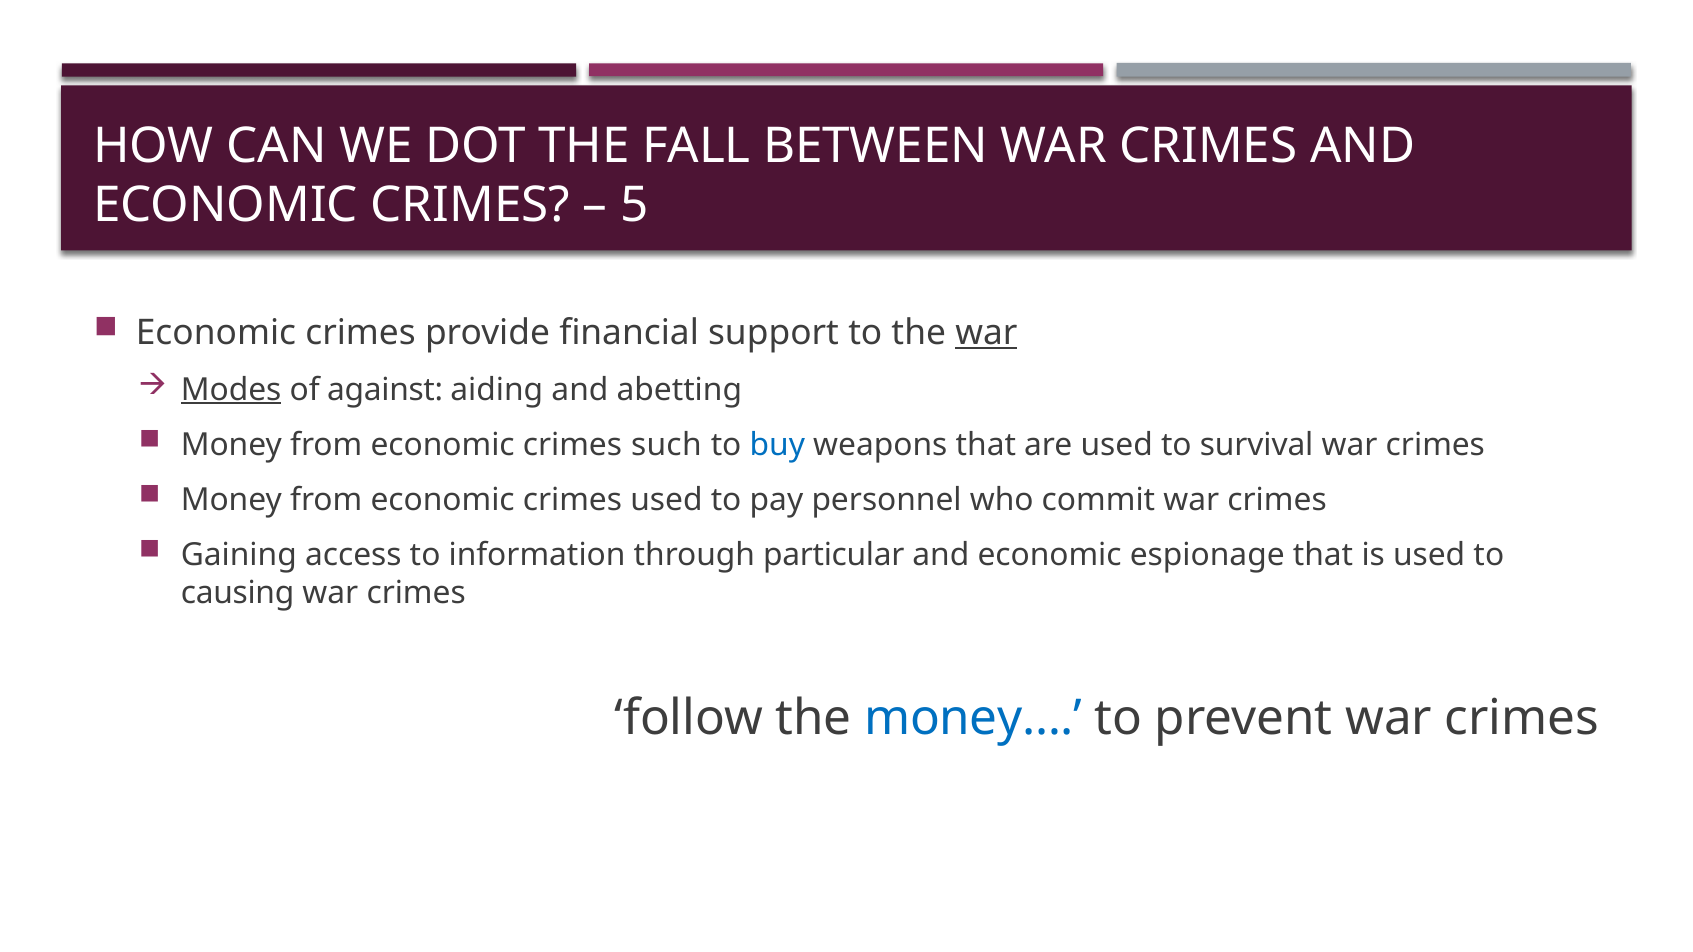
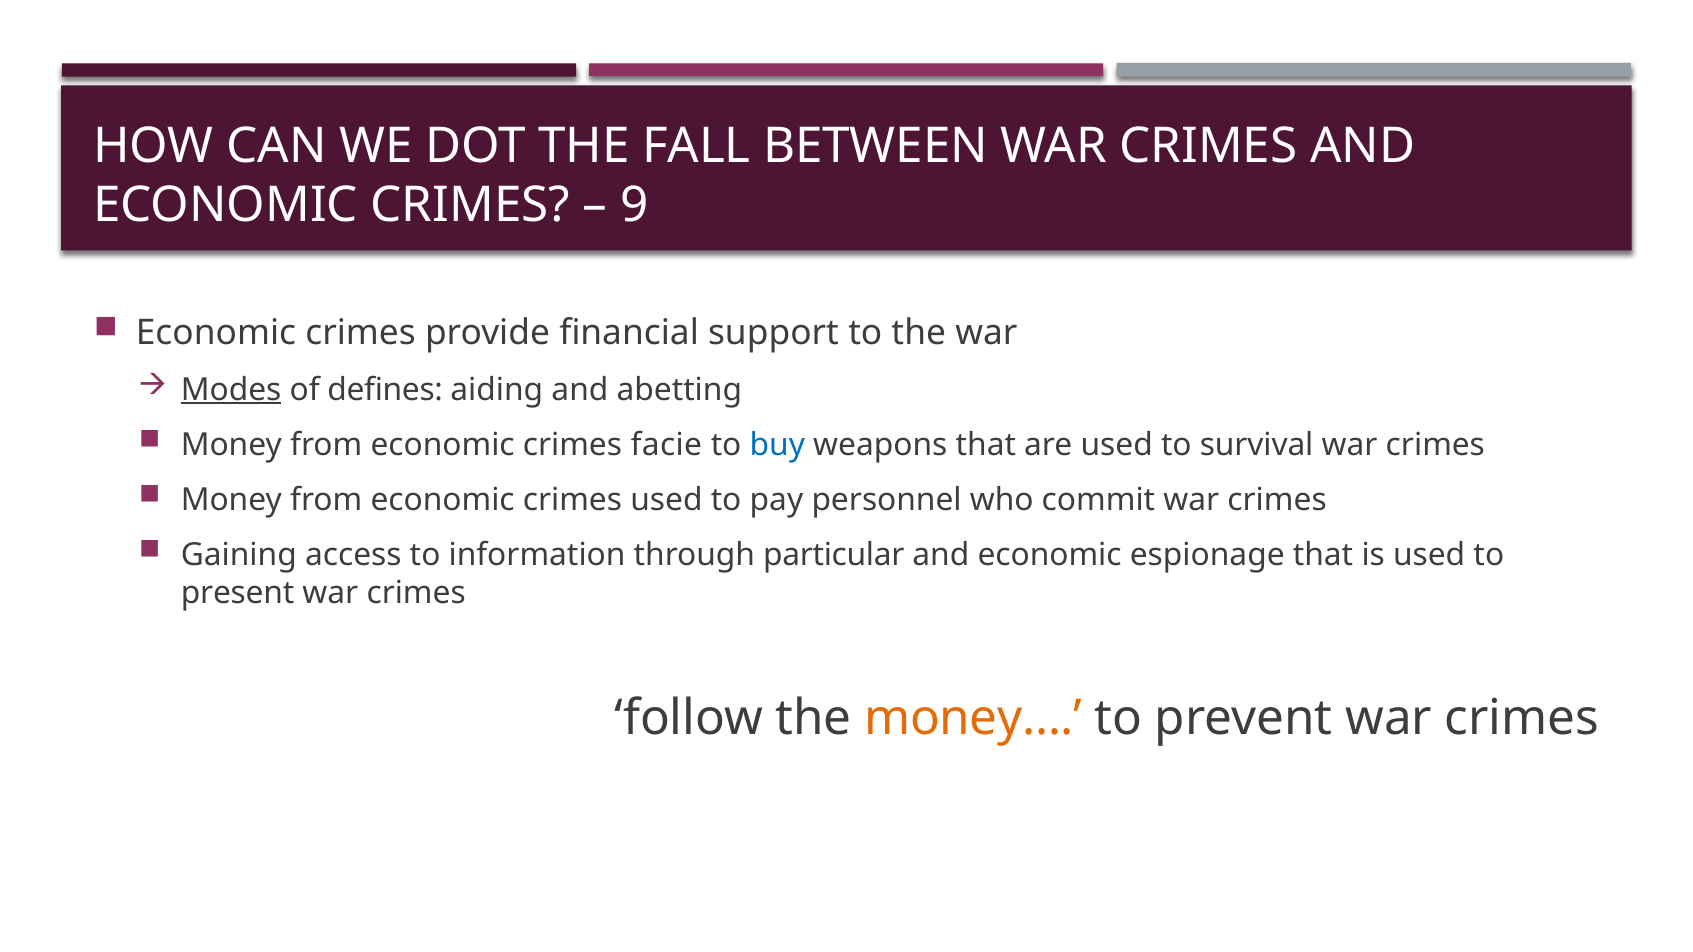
5: 5 -> 9 (634, 206)
war underline: present -> none (986, 333)
against: against -> defines (385, 390)
such: such -> facie (666, 445)
causing: causing -> present (238, 593)
money… colour: blue -> orange (973, 718)
